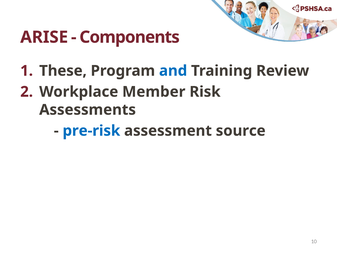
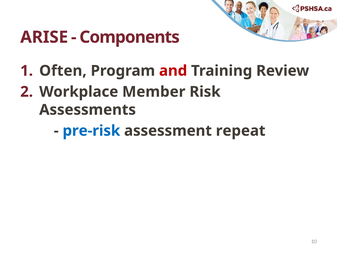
These: These -> Often (63, 71)
and colour: blue -> red (173, 71)
source: source -> repeat (241, 131)
